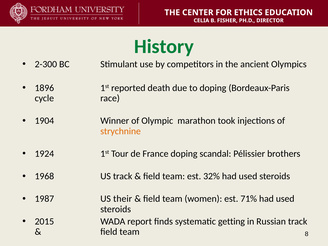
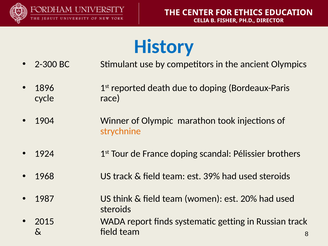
History colour: green -> blue (164, 46)
32%: 32% -> 39% (212, 176)
their: their -> think (123, 199)
71%: 71% -> 20% (249, 199)
